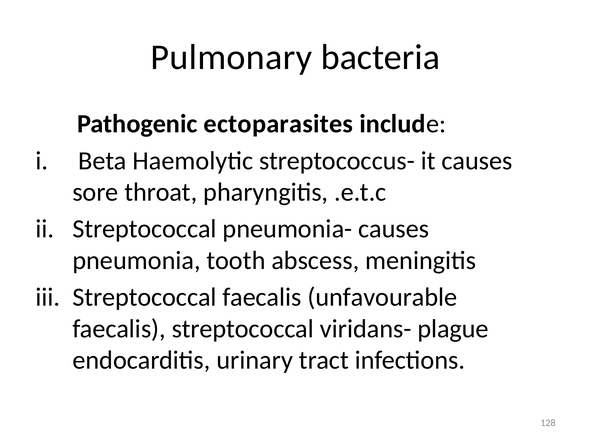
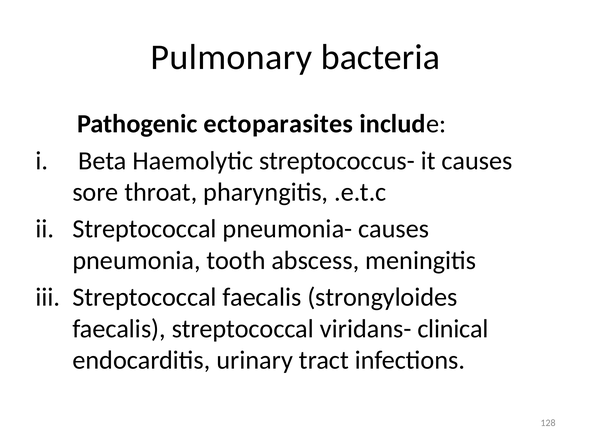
unfavourable: unfavourable -> strongyloides (382, 297)
plague: plague -> clinical (453, 329)
